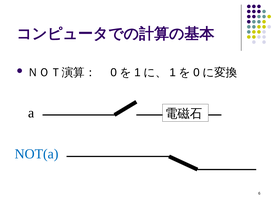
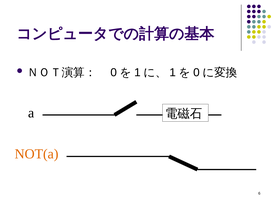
NOT(a colour: blue -> orange (37, 154)
